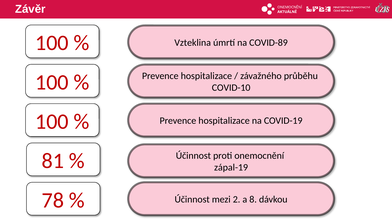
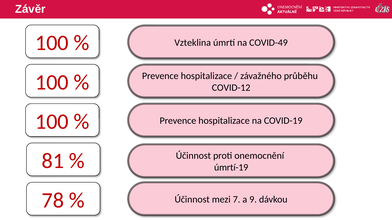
COVID-89: COVID-89 -> COVID-49 (268, 43)
COVID-10: COVID-10 -> COVID-12 (231, 88)
zápal-19: zápal-19 -> úmrtí-19 (231, 168)
2: 2 -> 7 (237, 200)
8: 8 -> 9 (253, 200)
